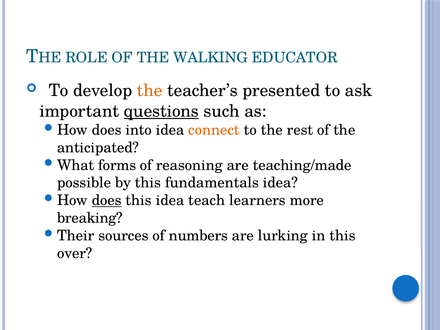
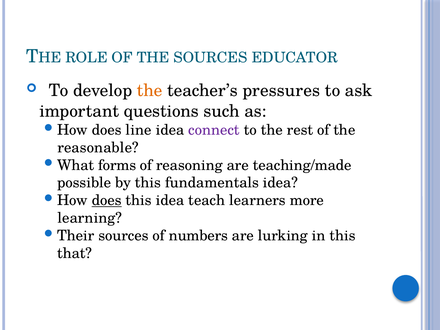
THE WALKING: WALKING -> SOURCES (210, 58)
presented: presented -> pressures (281, 91)
questions underline: present -> none (161, 111)
into: into -> line (139, 130)
connect colour: orange -> purple (214, 130)
anticipated: anticipated -> reasonable (98, 148)
breaking: breaking -> learning (90, 218)
over: over -> that (75, 253)
